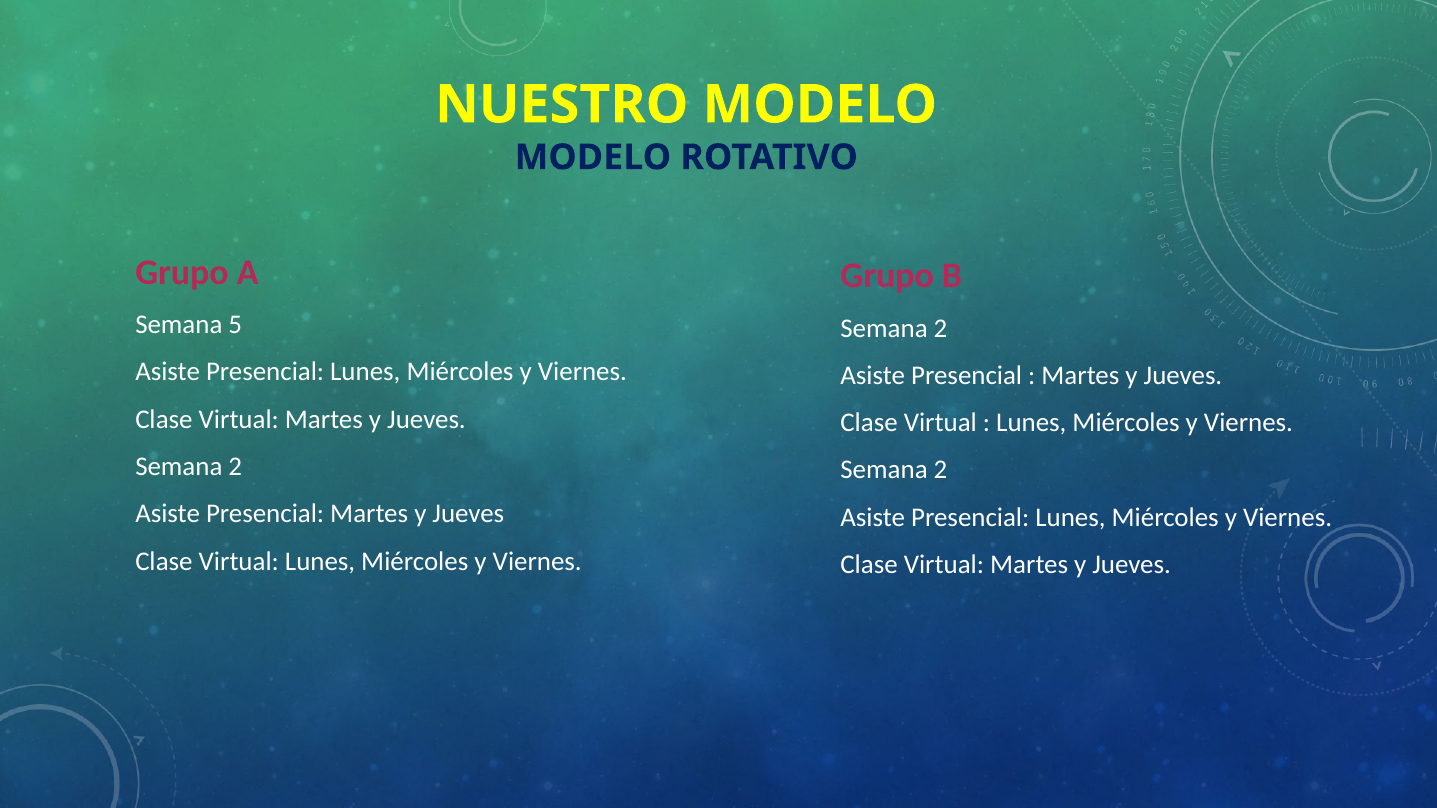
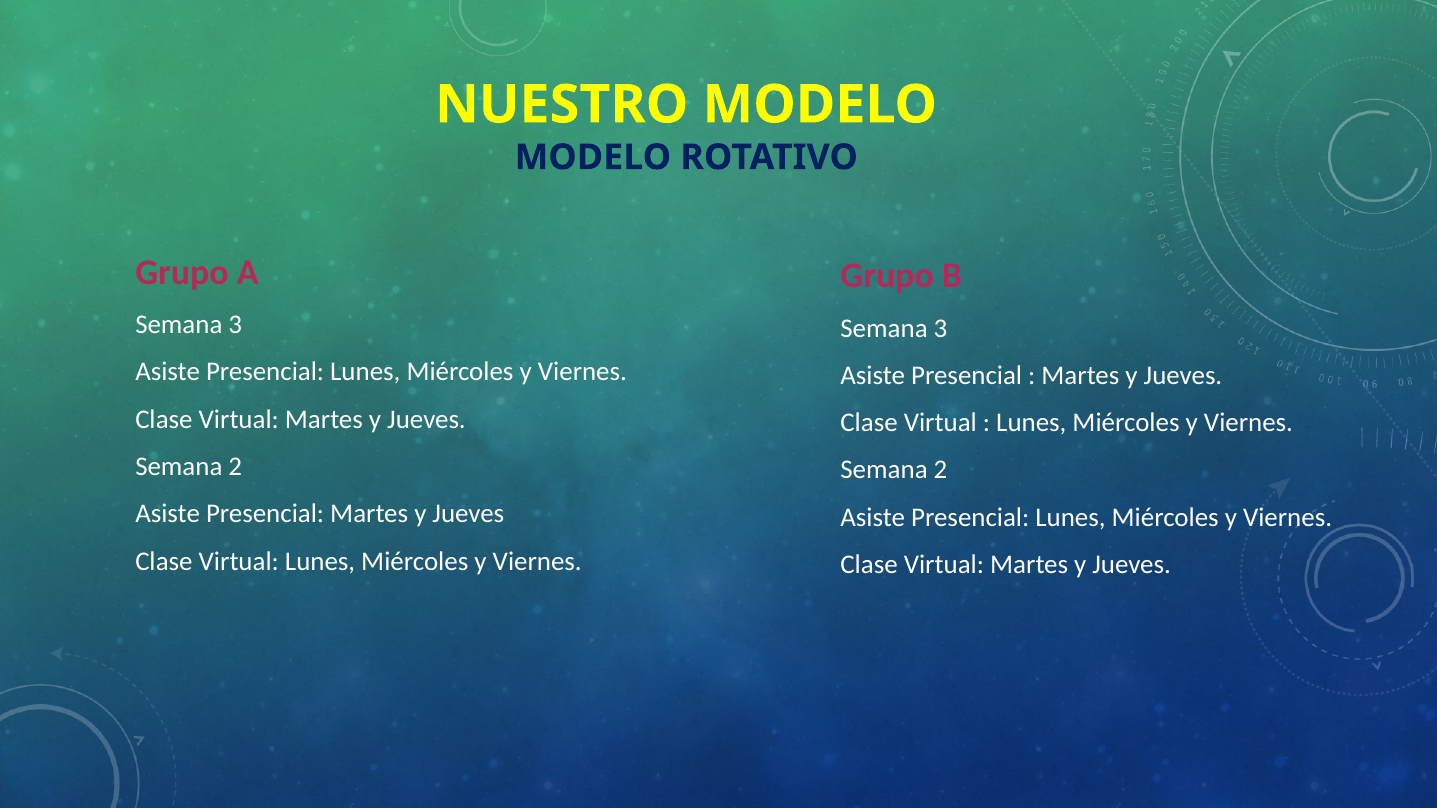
5: 5 -> 3 (235, 325)
2: 2 -> 3 (940, 328)
